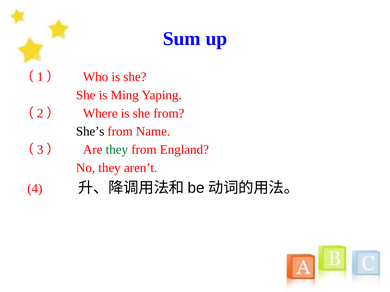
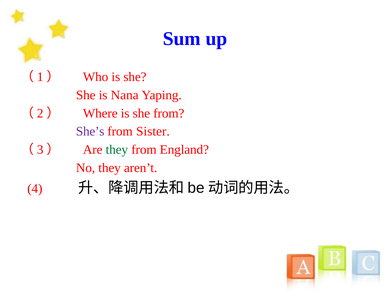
Ming: Ming -> Nana (125, 95)
She’s colour: black -> purple (90, 132)
Name: Name -> Sister (153, 132)
